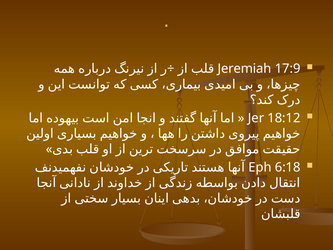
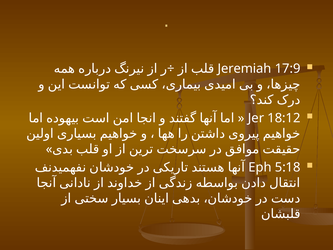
6:18: 6:18 -> 5:18 (288, 167)
